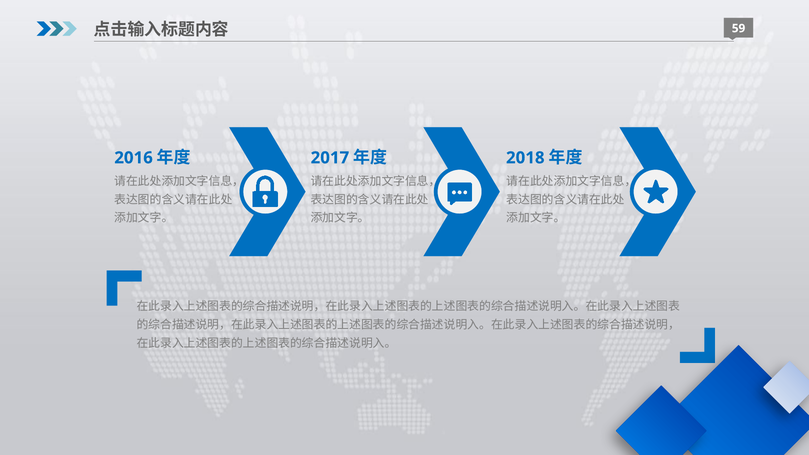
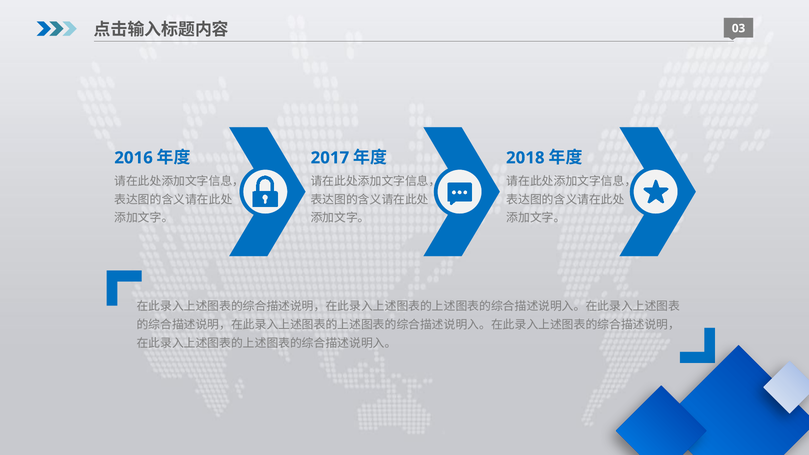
59: 59 -> 03 (739, 28)
